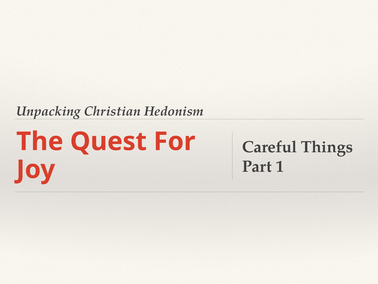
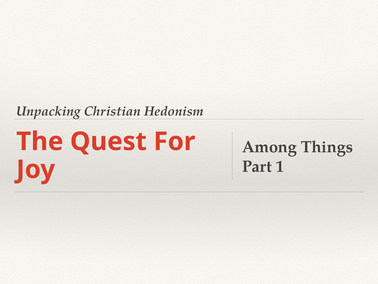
Careful: Careful -> Among (269, 147)
